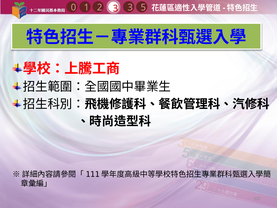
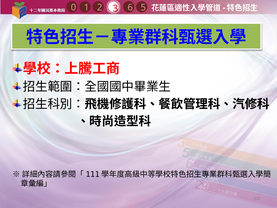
1 3: 3 -> 6 (130, 7)
